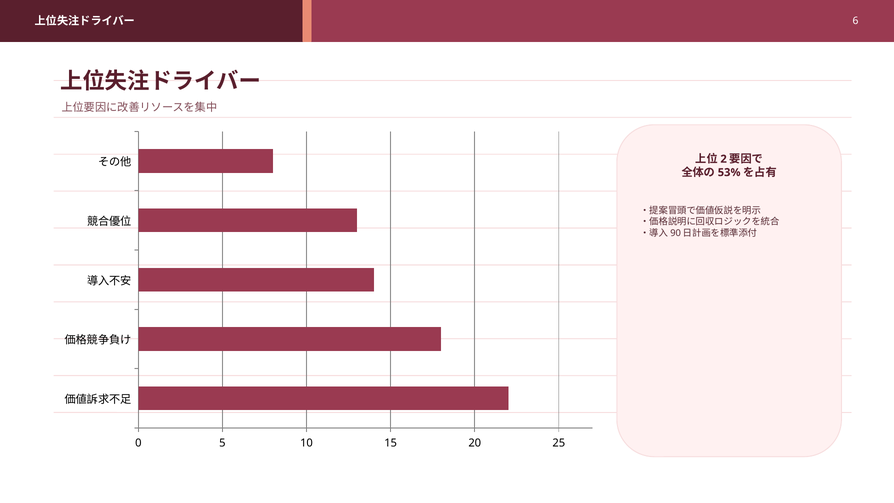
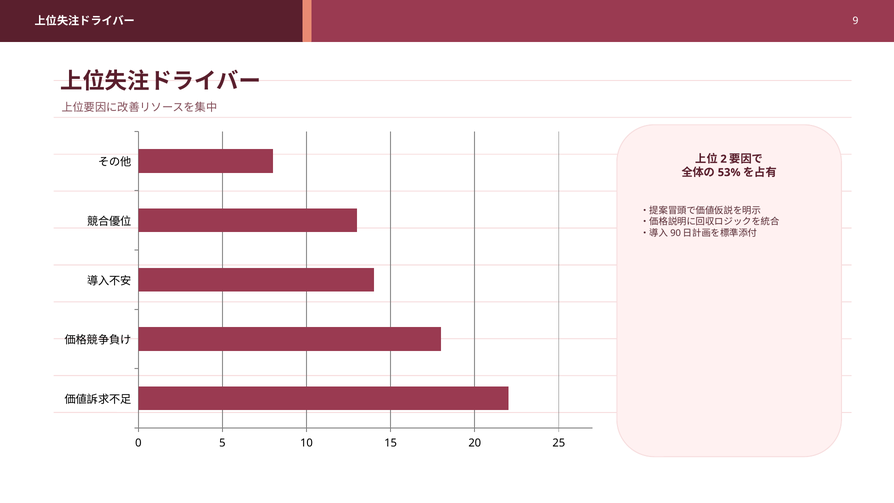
6: 6 -> 9 (855, 21)
